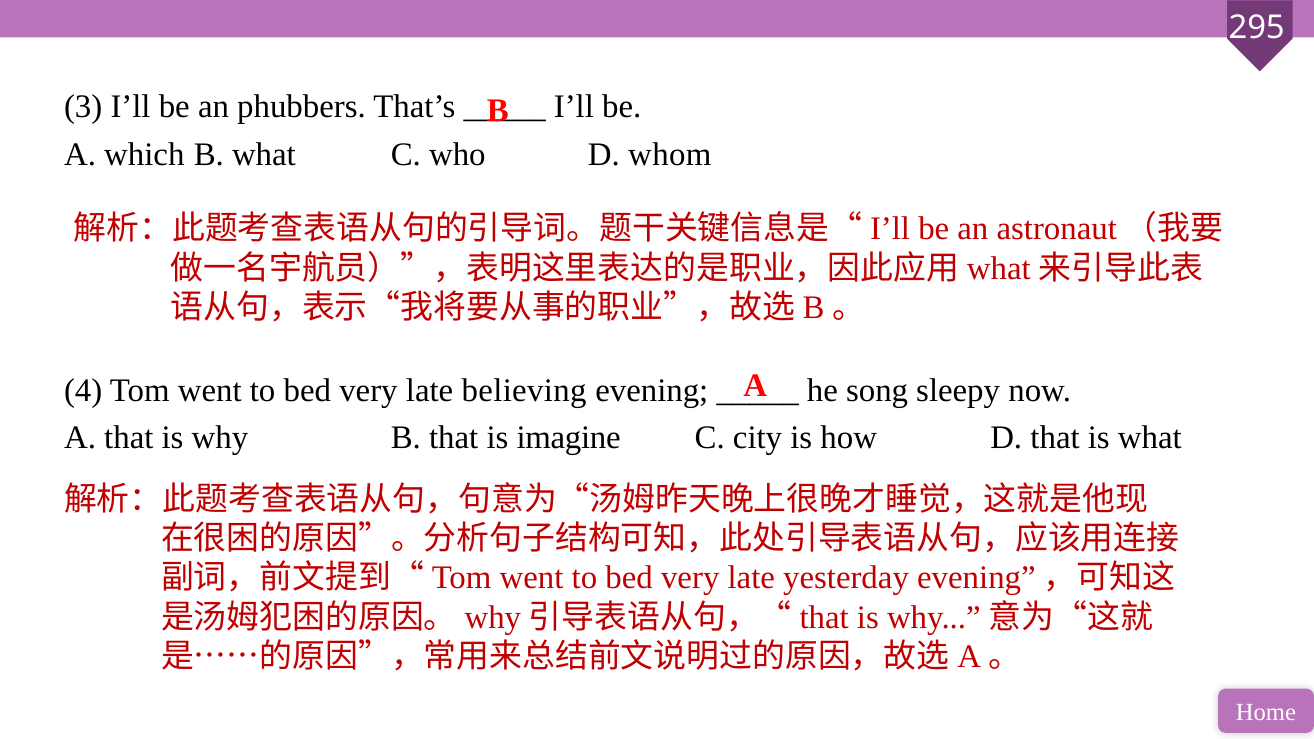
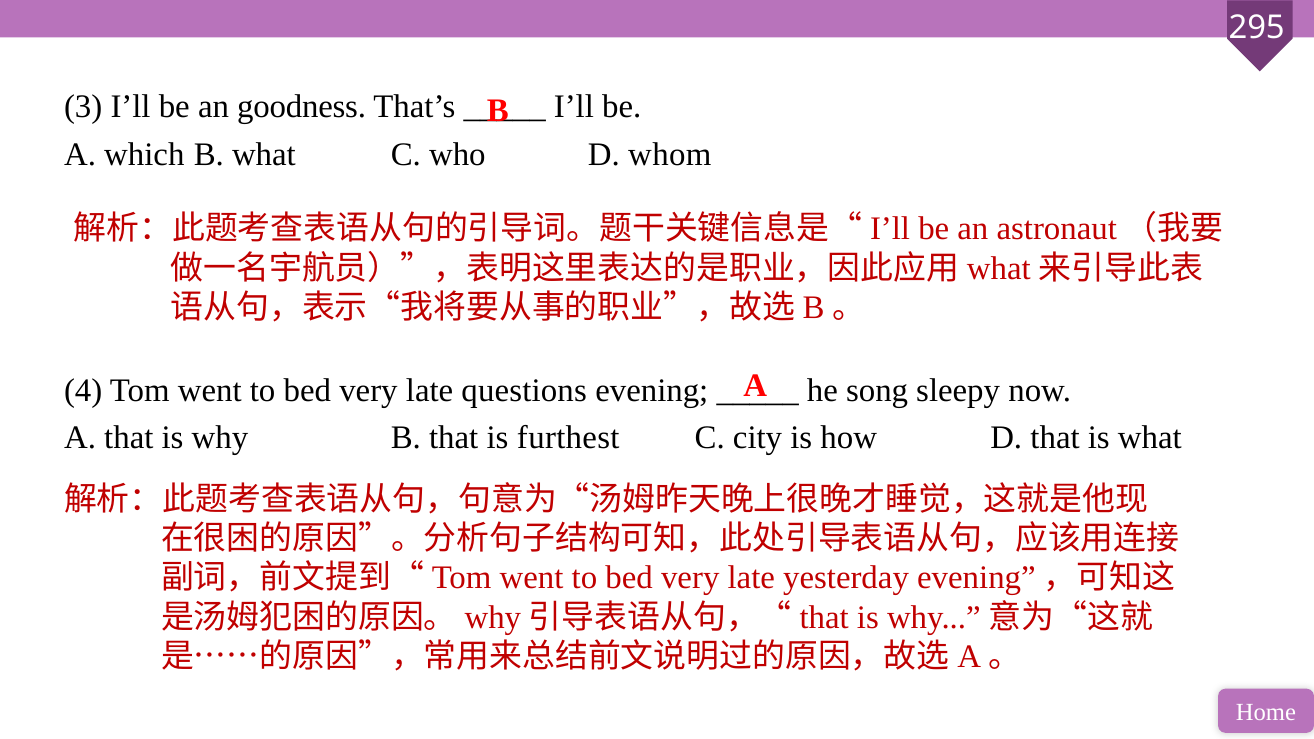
phubbers: phubbers -> goodness (302, 107)
believing: believing -> questions (524, 391)
imagine: imagine -> furthest (568, 438)
